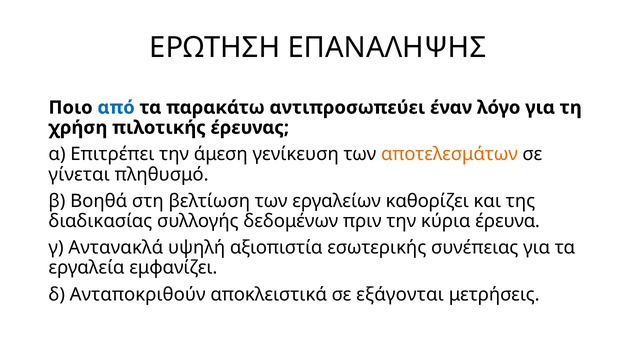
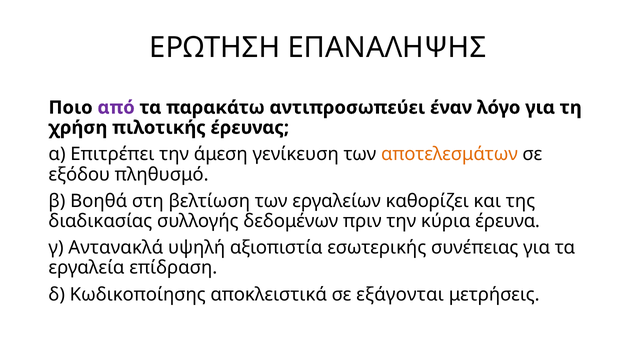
από colour: blue -> purple (116, 108)
γίνεται: γίνεται -> εξόδου (79, 174)
εμφανίζει: εμφανίζει -> επίδραση (173, 268)
Ανταποκριθούν: Ανταποκριθούν -> Κωδικοποίησης (138, 294)
